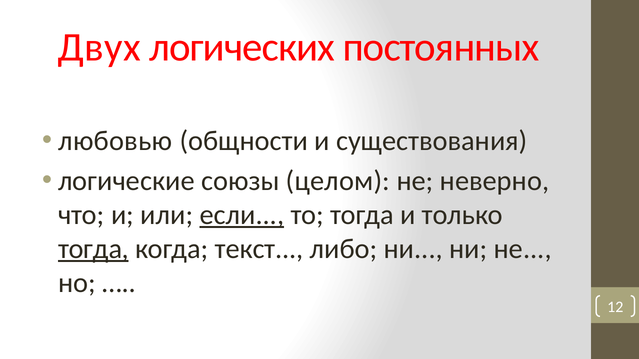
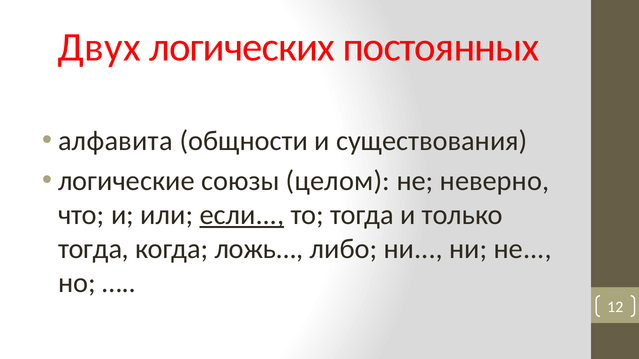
любовью: любовью -> алфавита (115, 141)
тогда underline: present -> none (93, 249)
текст: текст -> ложь (259, 249)
